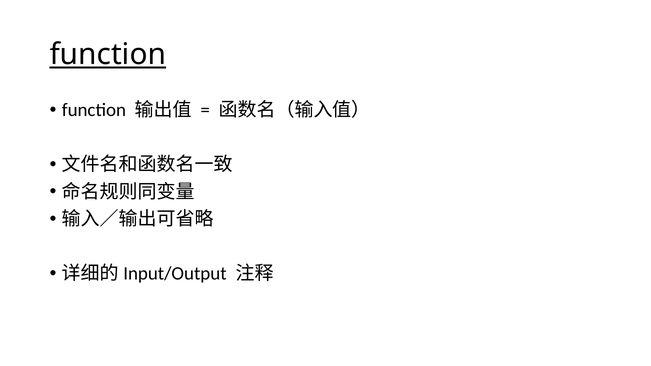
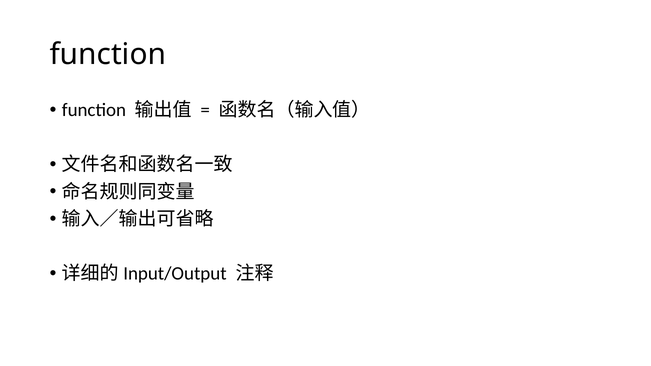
function underline: present -> none (108, 55)
